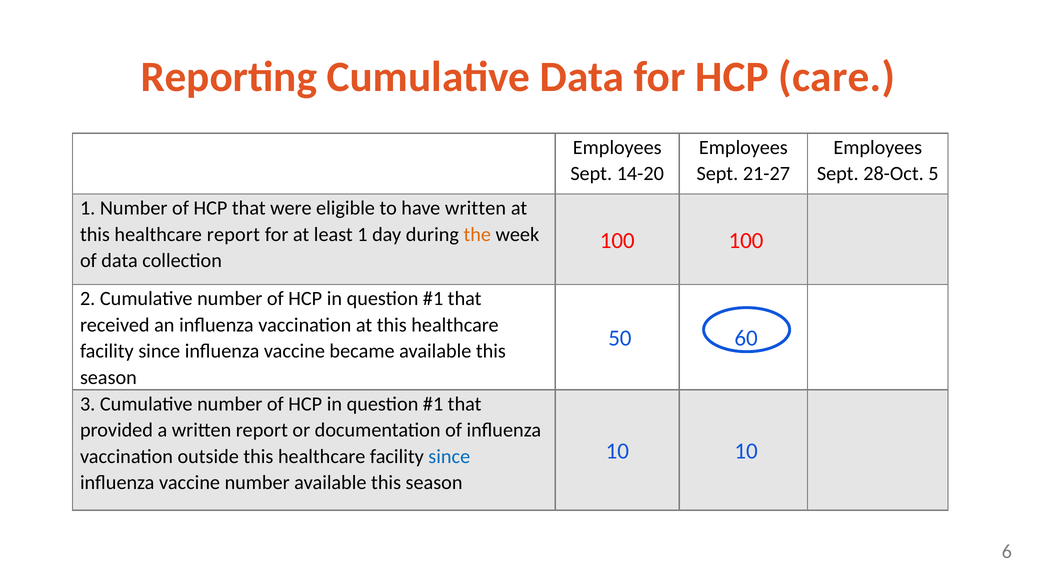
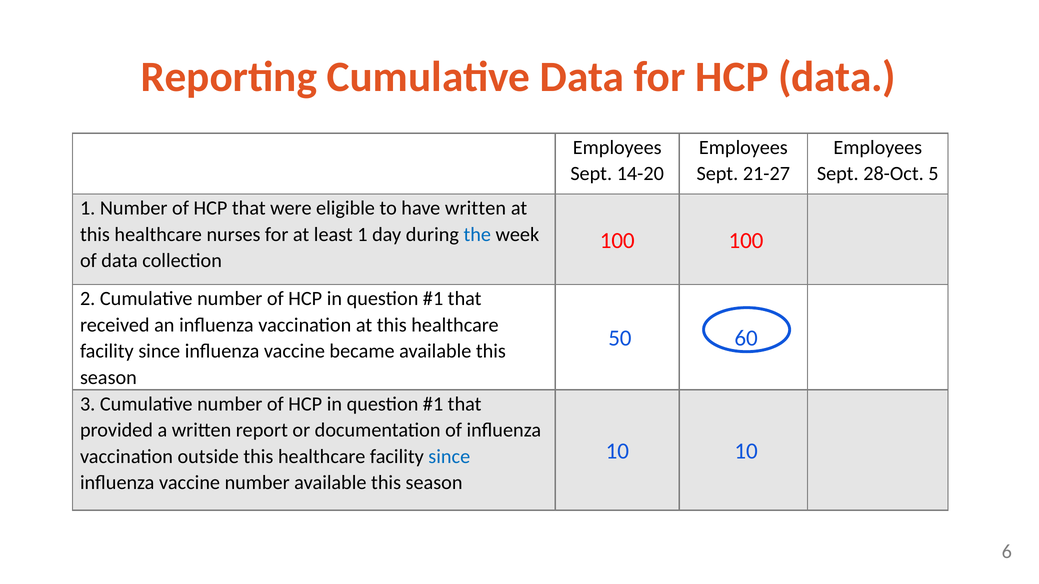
HCP care: care -> data (837, 77)
healthcare report: report -> nurses (233, 235)
the colour: orange -> blue (477, 235)
